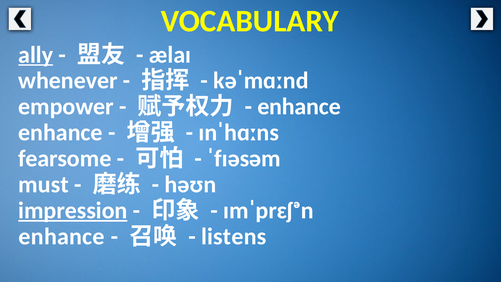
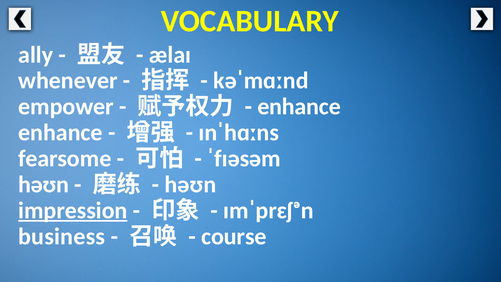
ally underline: present -> none (36, 55)
must: must -> həʊn (44, 184)
enhance: enhance -> business (62, 236)
listens: listens -> course (234, 236)
